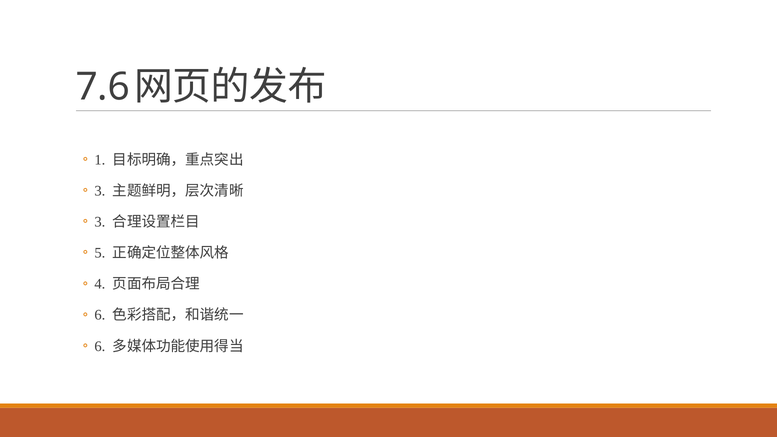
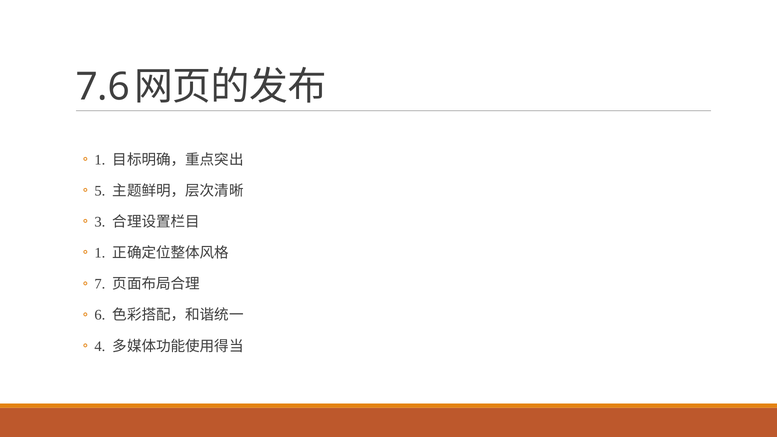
3: 3 -> 5 (100, 191)
5: 5 -> 1 (100, 253)
4: 4 -> 7 (100, 284)
6: 6 -> 4 (100, 346)
